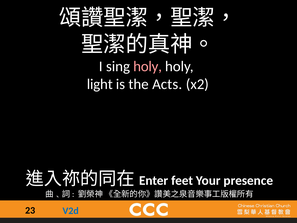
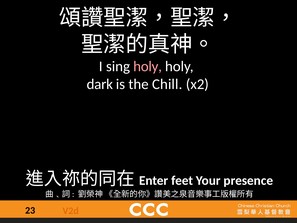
light: light -> dark (100, 84)
Acts: Acts -> Chill (167, 84)
V2d colour: blue -> orange (71, 211)
